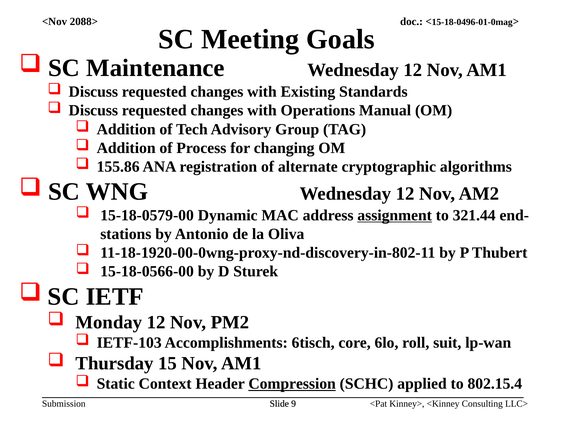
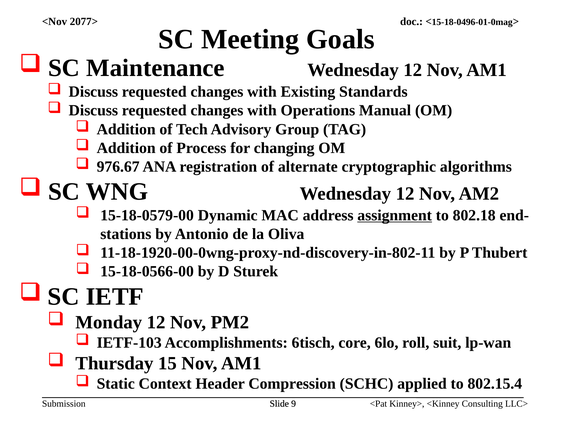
2088>: 2088> -> 2077> (84, 21)
155.86: 155.86 -> 976.67 (118, 167)
321.44: 321.44 -> 802.18 (474, 215)
Compression underline: present -> none (292, 384)
